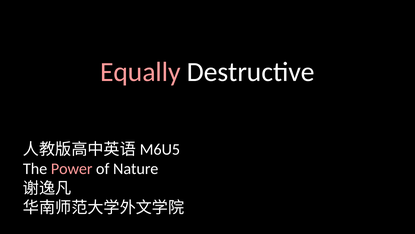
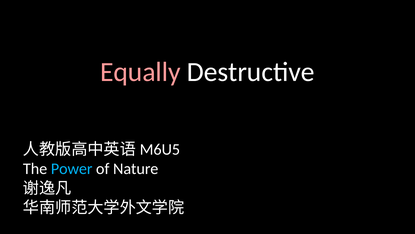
Power colour: pink -> light blue (72, 169)
